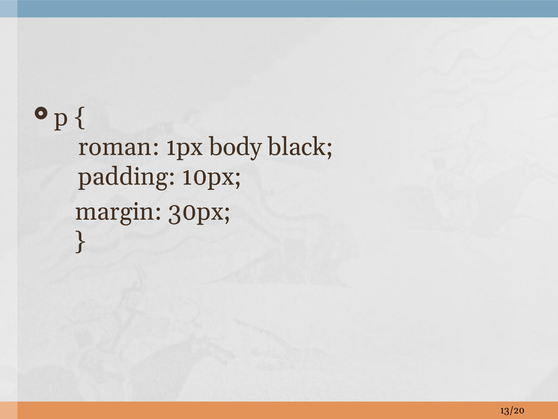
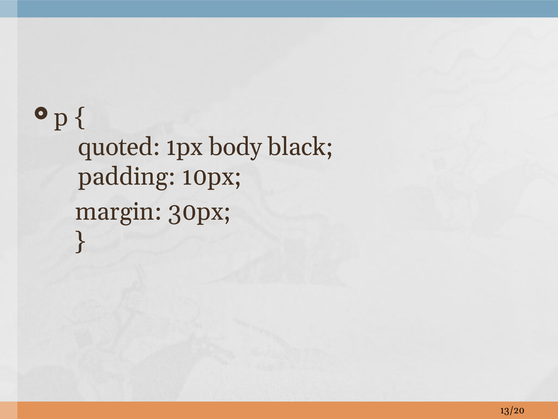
roman: roman -> quoted (119, 147)
